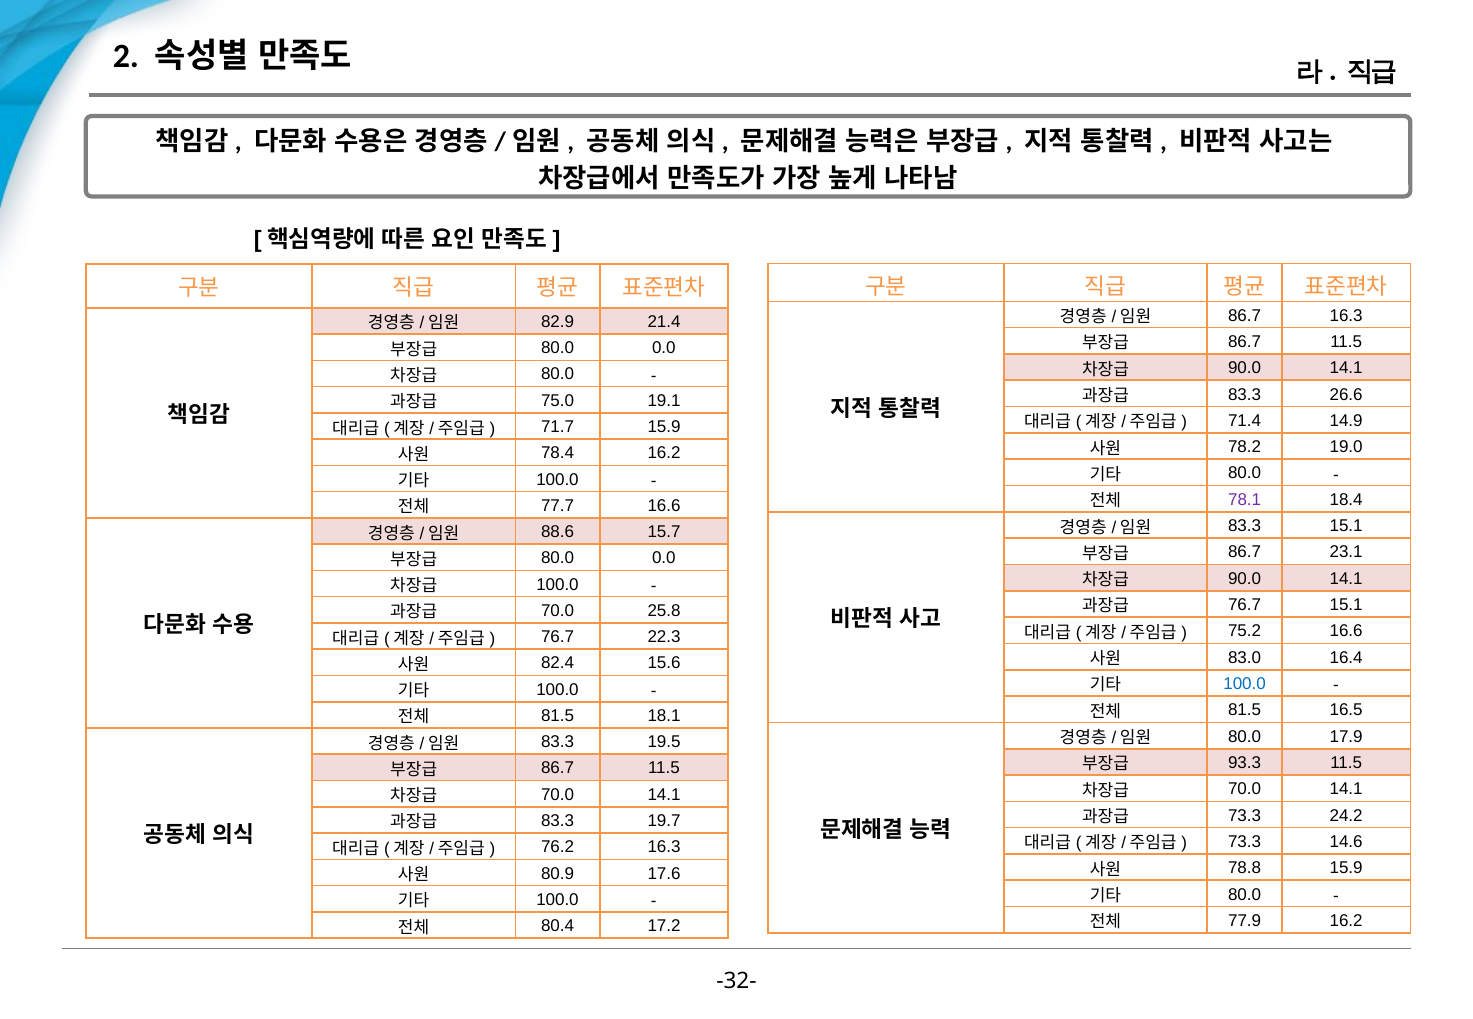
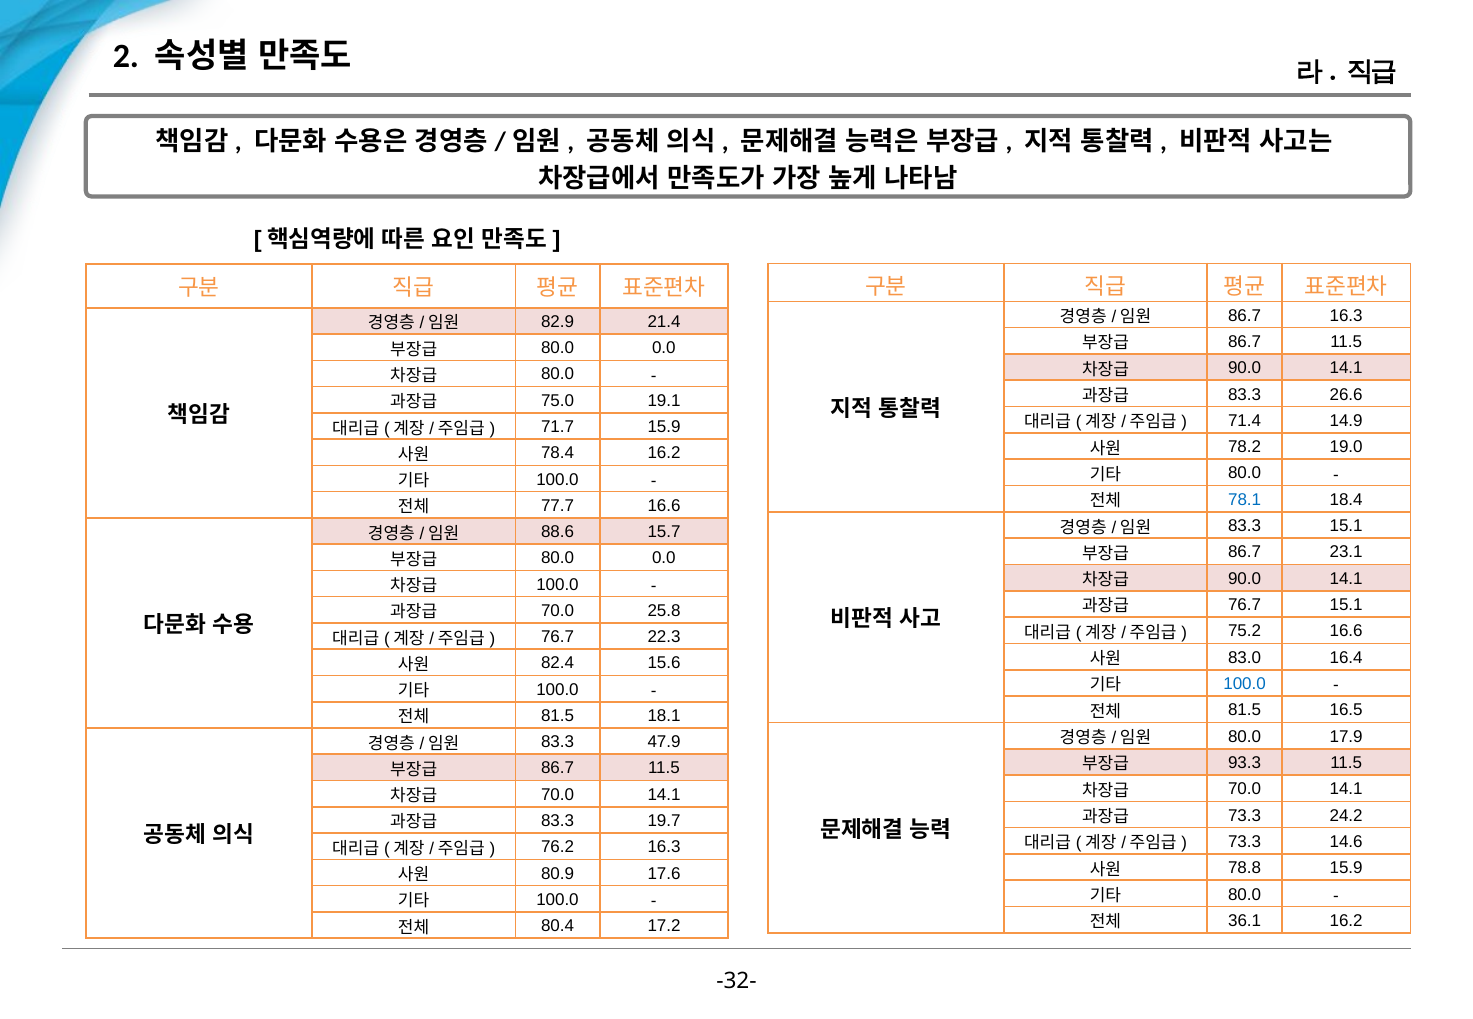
78.1 colour: purple -> blue (1245, 500)
19.5: 19.5 -> 47.9 (664, 743)
77.9: 77.9 -> 36.1 (1245, 921)
